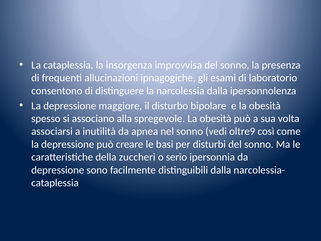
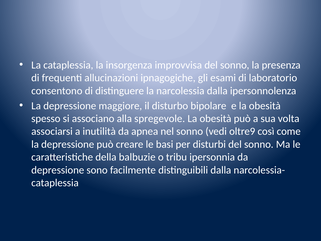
zuccheri: zuccheri -> balbuzie (137, 157)
serio: serio -> tribu (176, 157)
